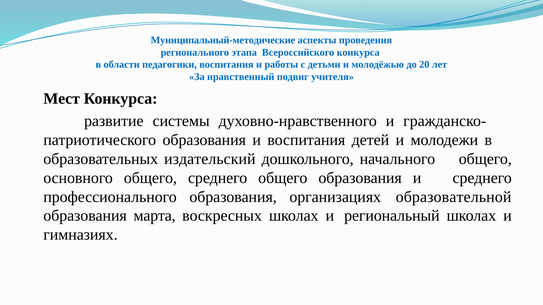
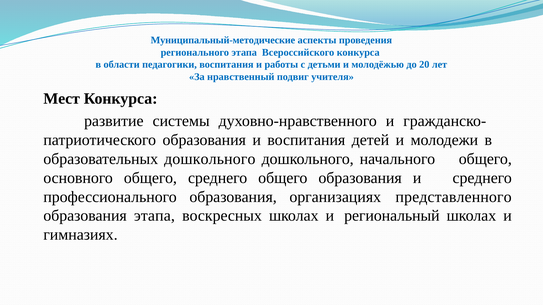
образовательных издательский: издательский -> дошкольного (210, 159)
образовательной: образовательной -> представленного (454, 197)
образования марта: марта -> этапа (154, 216)
